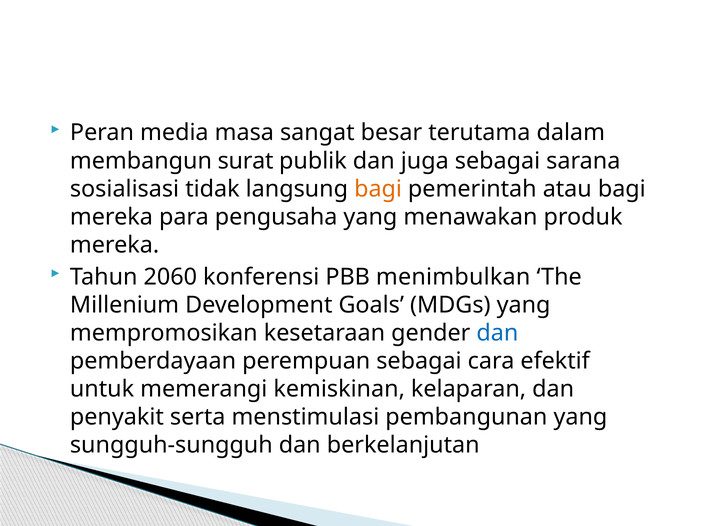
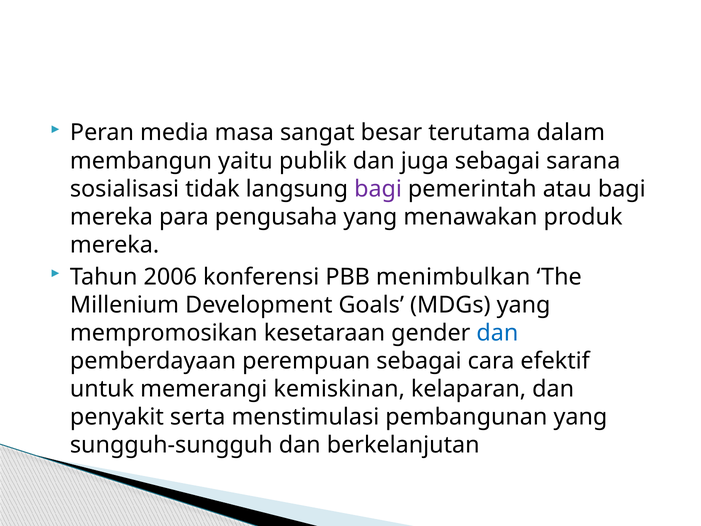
surat: surat -> yaitu (245, 161)
bagi colour: orange -> purple (378, 189)
2060: 2060 -> 2006 (170, 277)
